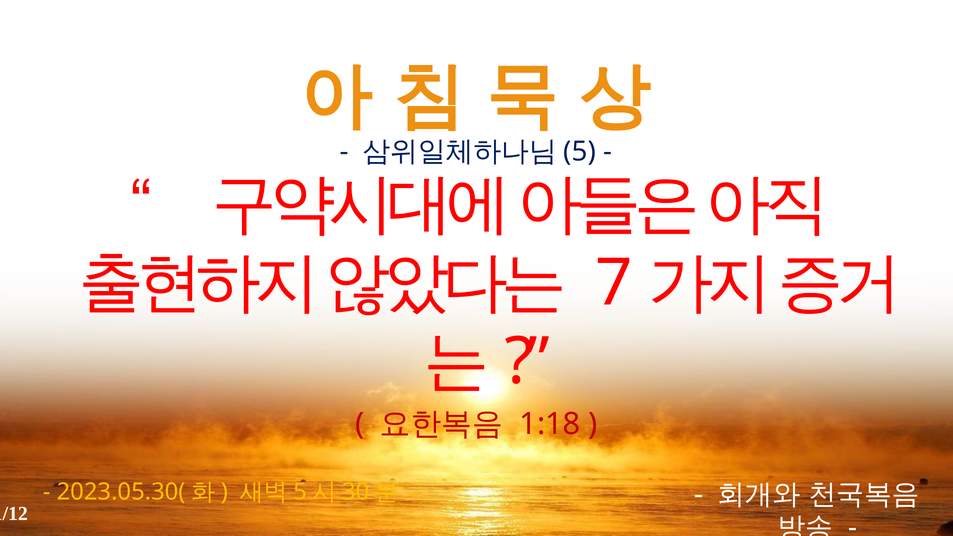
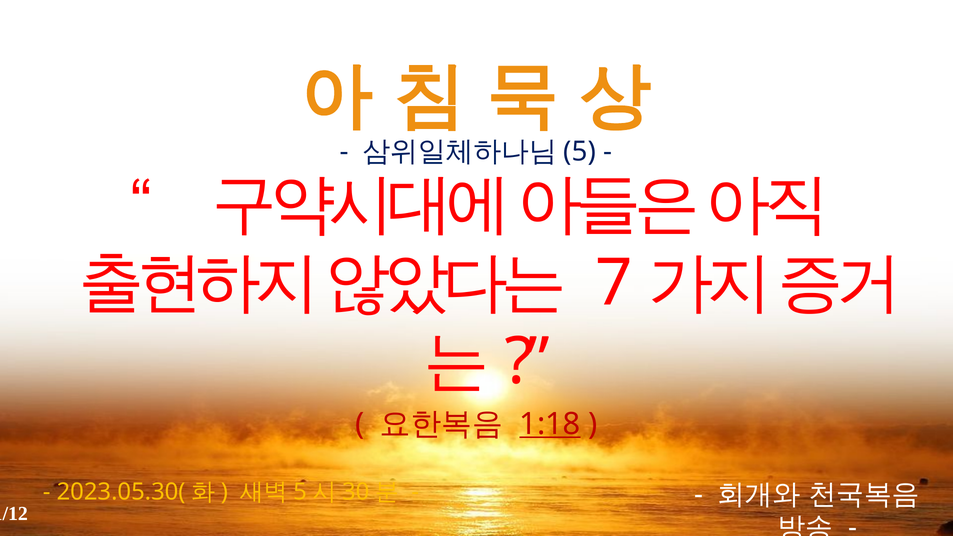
1:18 underline: none -> present (550, 424)
